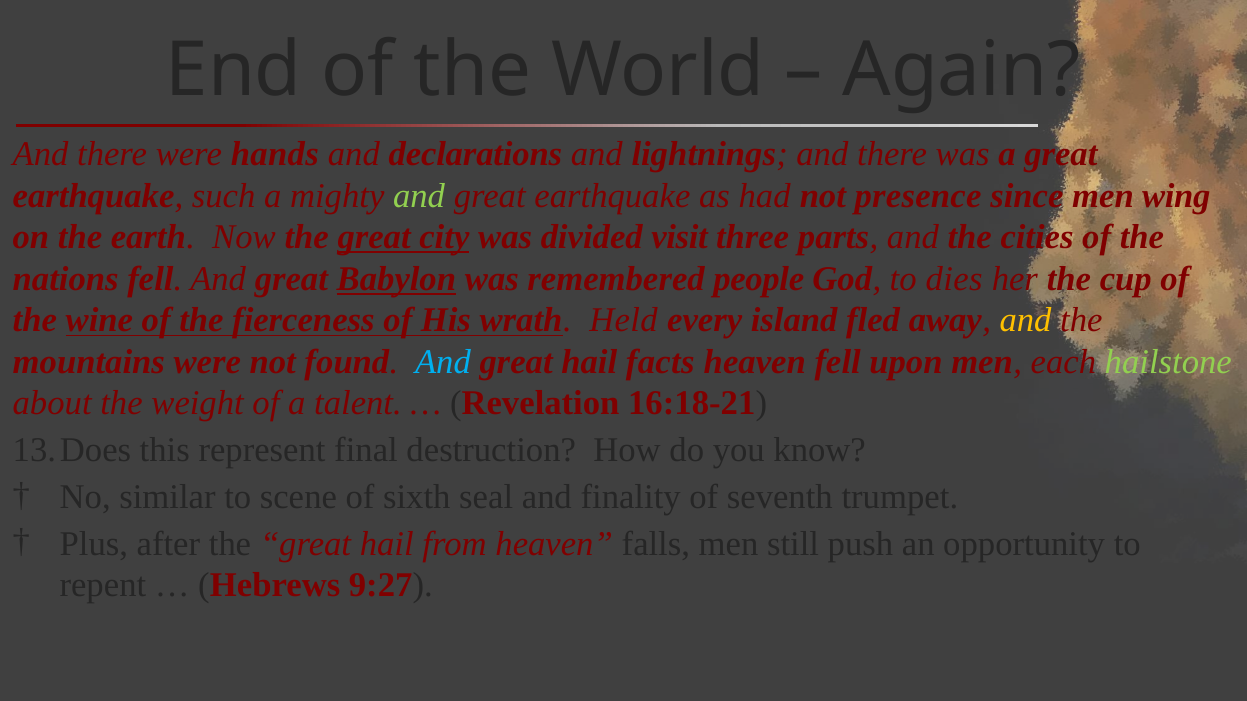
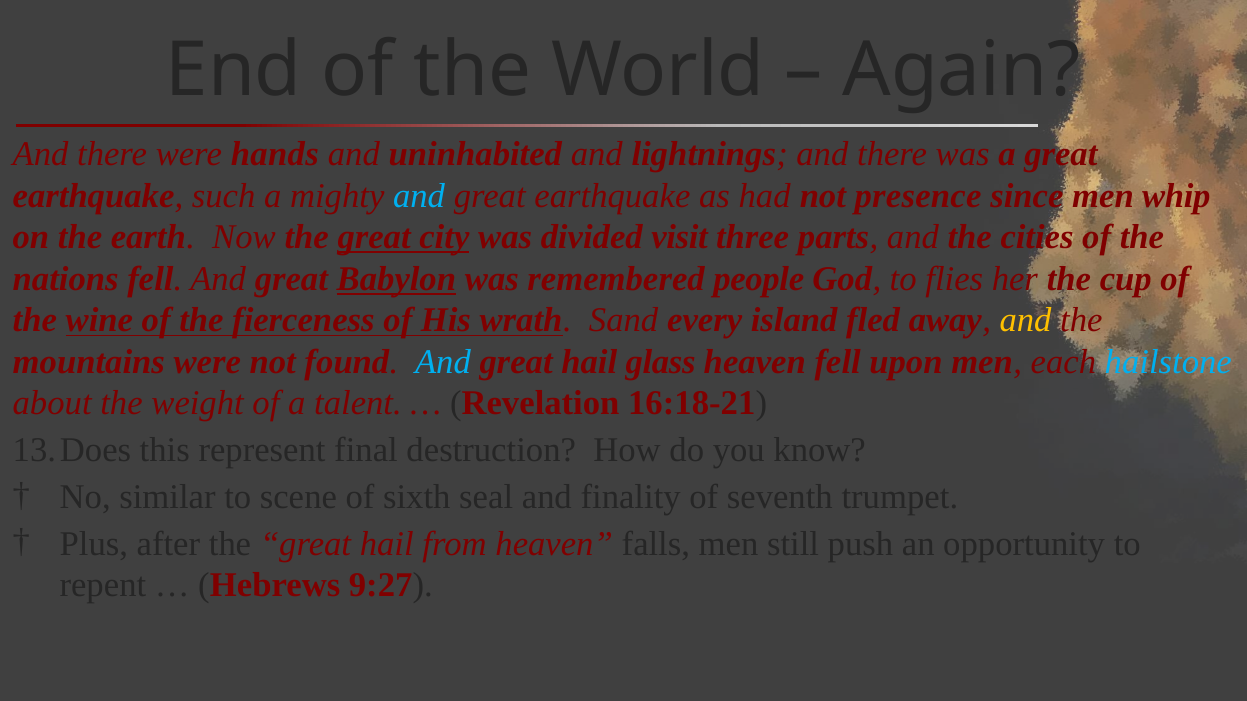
declarations: declarations -> uninhabited (475, 154)
and colour: light green -> light blue (419, 196)
wing: wing -> whip (1176, 196)
dies: dies -> flies (954, 279)
Held: Held -> Sand (624, 320)
facts: facts -> glass (661, 362)
hailstone colour: light green -> light blue (1168, 362)
